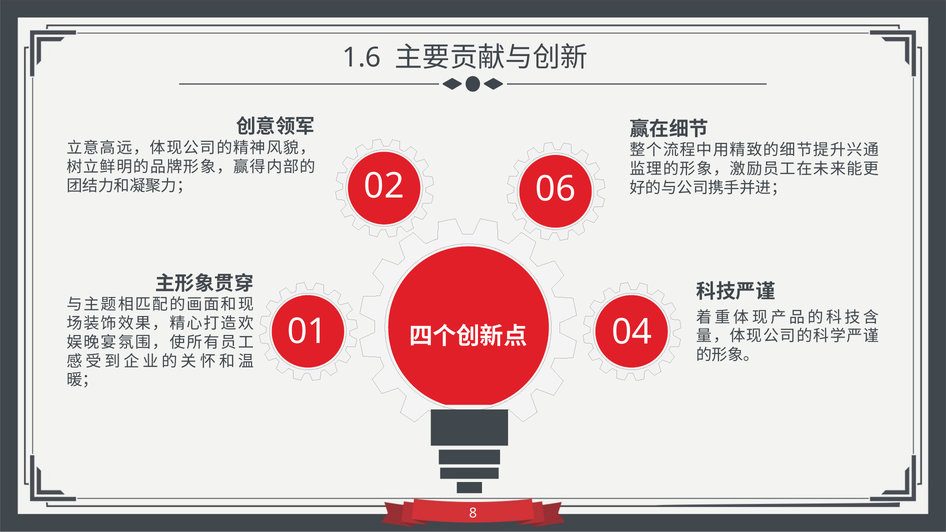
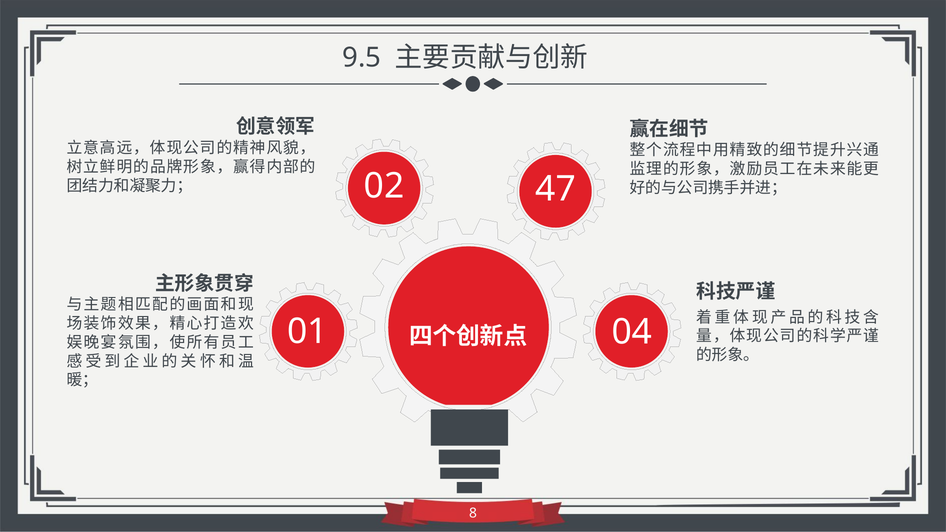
1.6: 1.6 -> 9.5 (362, 58)
06: 06 -> 47 (556, 189)
